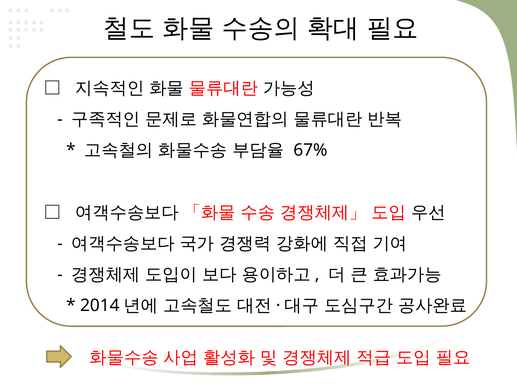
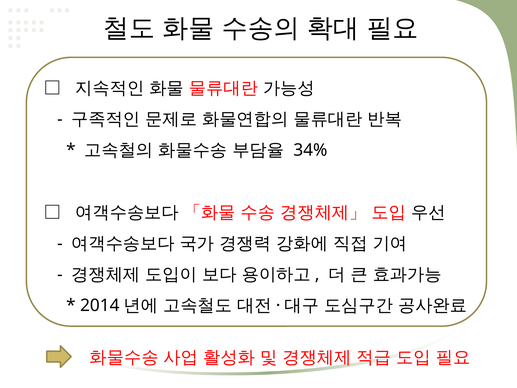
67%: 67% -> 34% (310, 150)
